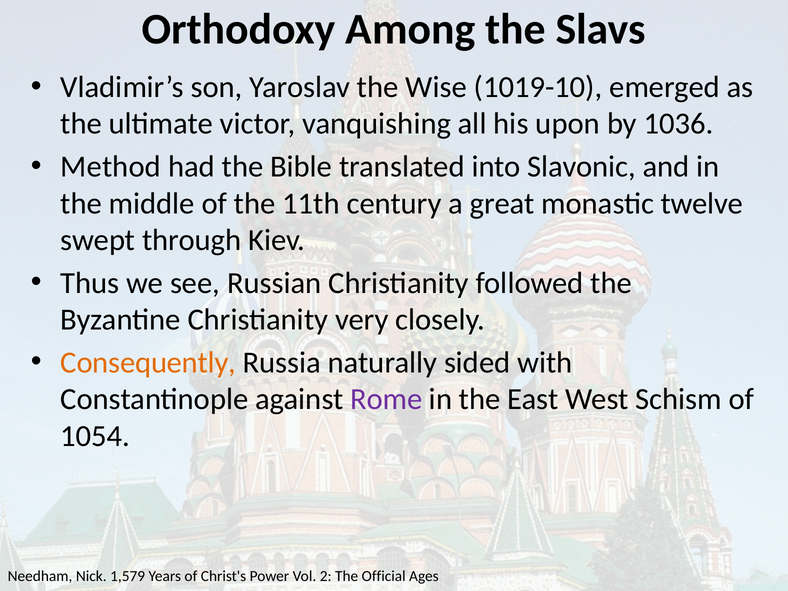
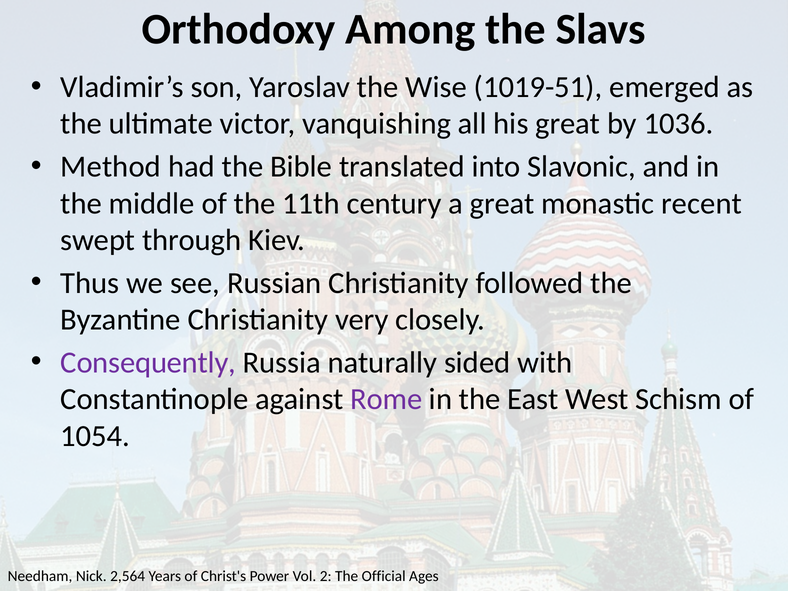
1019-10: 1019-10 -> 1019-51 (538, 87)
his upon: upon -> great (568, 124)
twelve: twelve -> recent (702, 203)
Consequently colour: orange -> purple (148, 363)
1,579: 1,579 -> 2,564 (128, 576)
